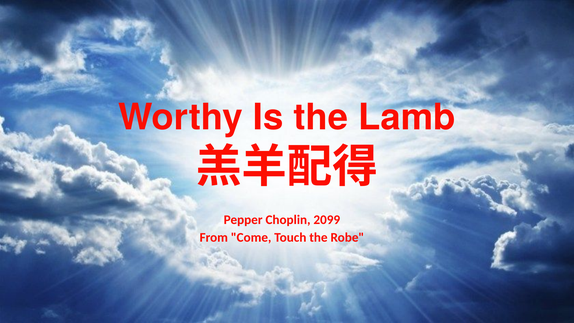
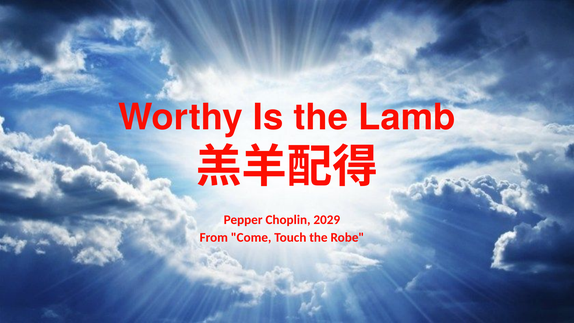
2099: 2099 -> 2029 (327, 220)
